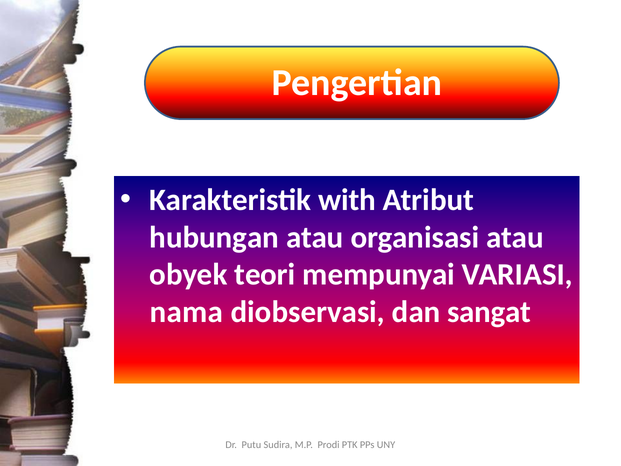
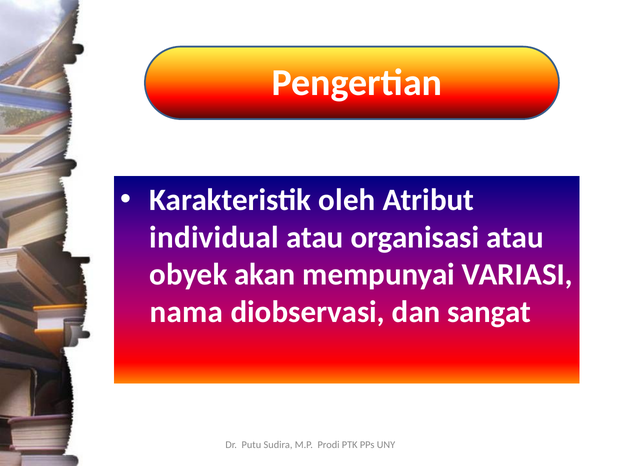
with: with -> oleh (347, 200)
hubungan: hubungan -> individual (214, 237)
teori: teori -> akan (265, 274)
